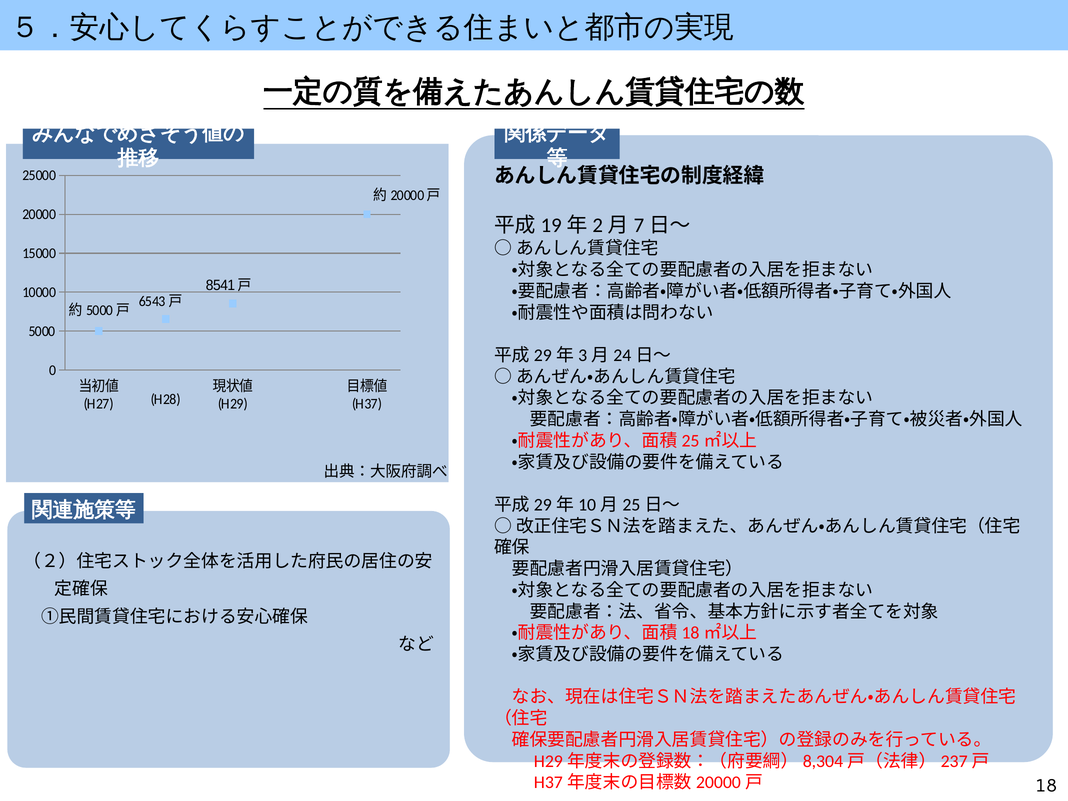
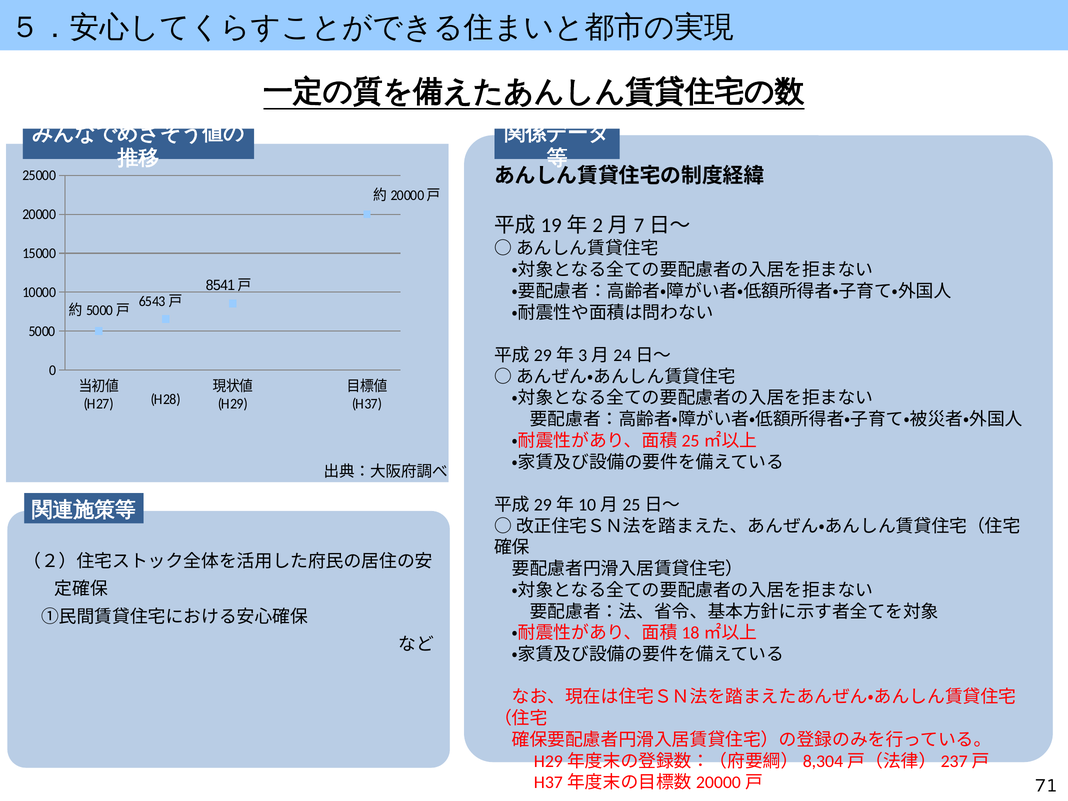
18: 18 -> 71 (1046, 786)
